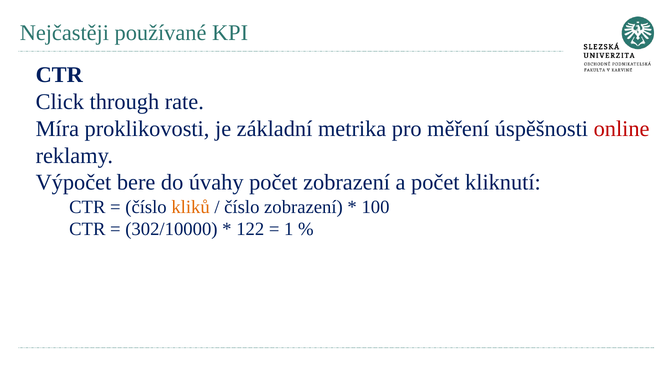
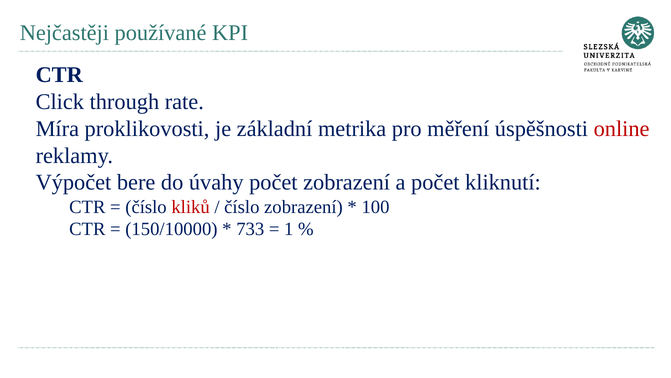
kliků colour: orange -> red (191, 207)
302/10000: 302/10000 -> 150/10000 (171, 229)
122: 122 -> 733 (250, 229)
